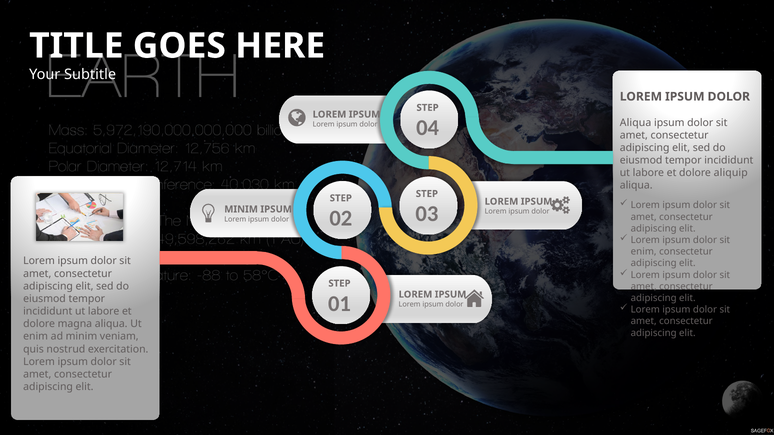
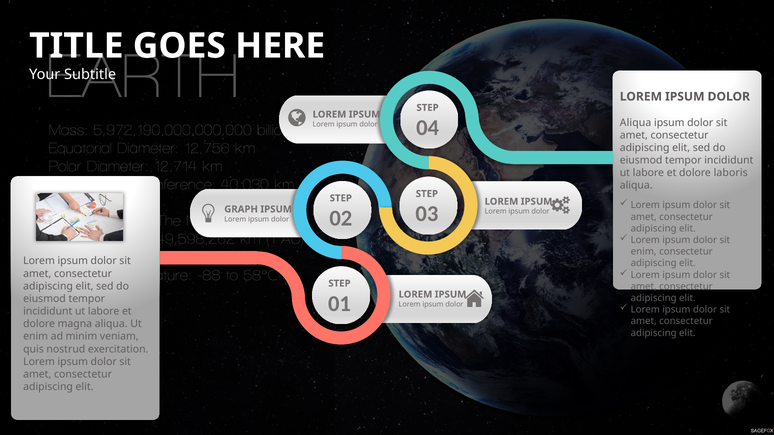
aliquip: aliquip -> laboris (731, 173)
MINIM: MINIM -> GRAPH (241, 209)
